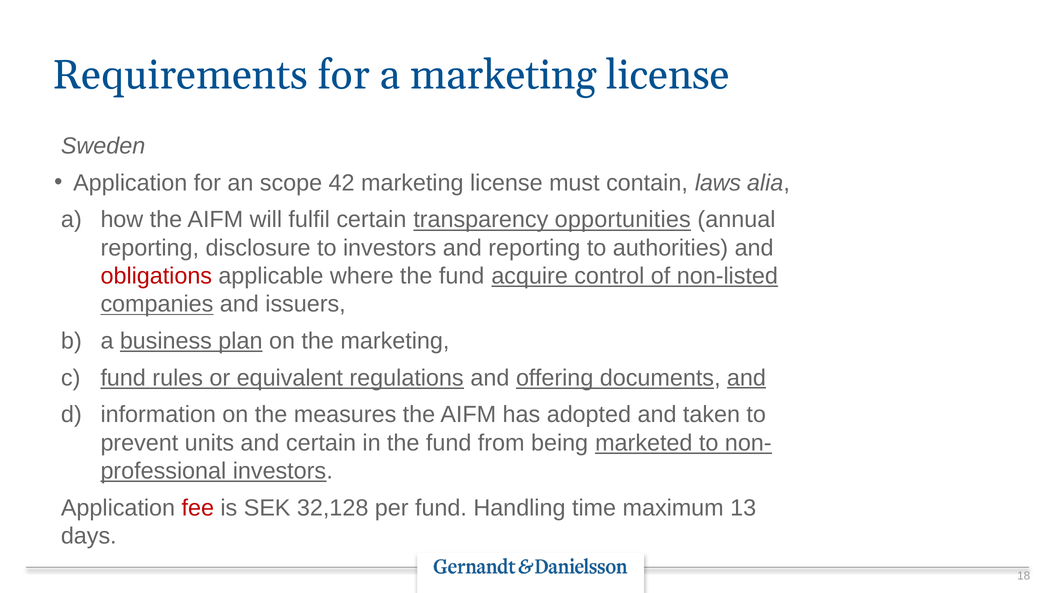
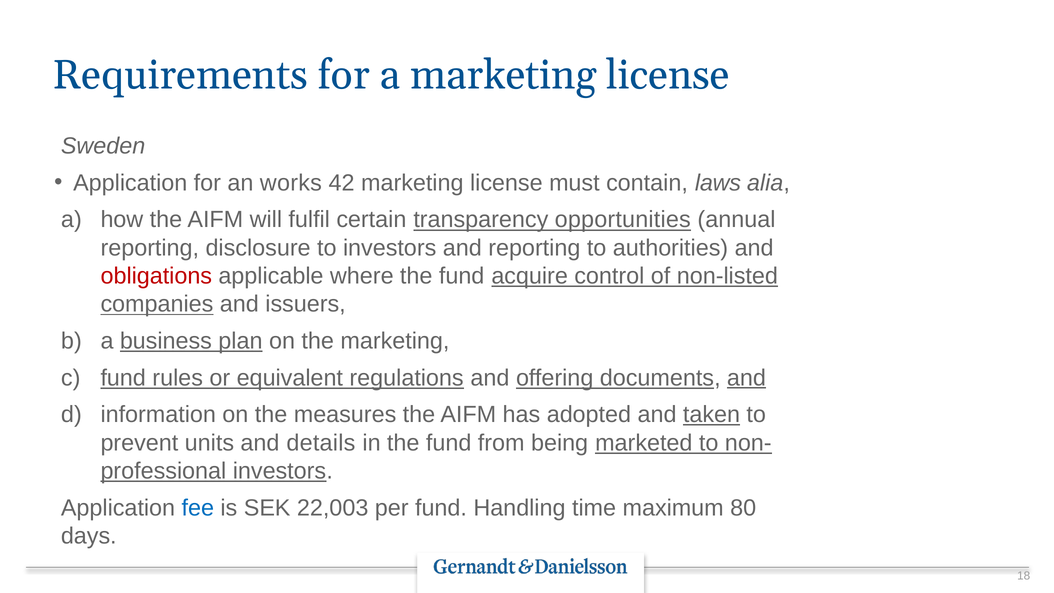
scope: scope -> works (291, 183)
taken underline: none -> present (712, 415)
and certain: certain -> details (321, 443)
fee colour: red -> blue (198, 508)
32,128: 32,128 -> 22,003 (333, 508)
13: 13 -> 80 (743, 508)
